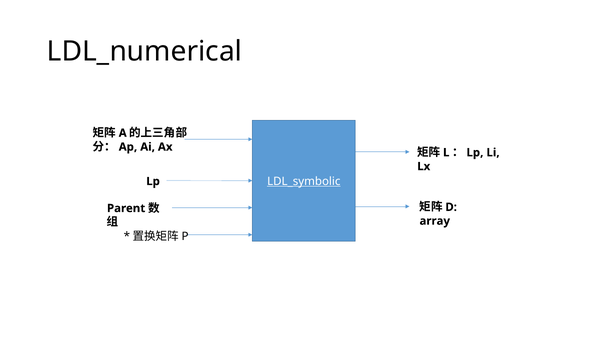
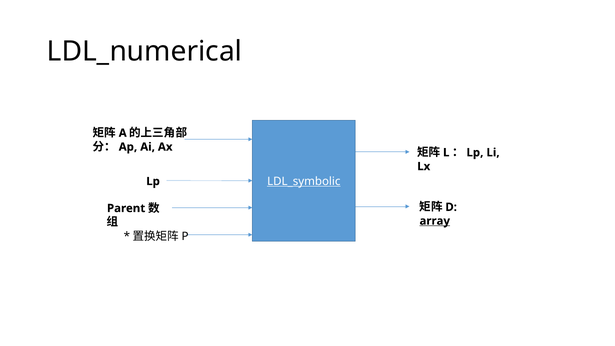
array underline: none -> present (435, 221)
